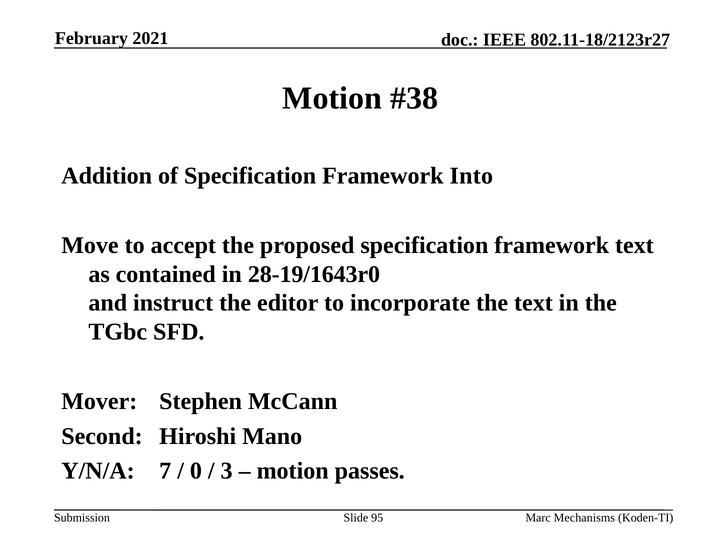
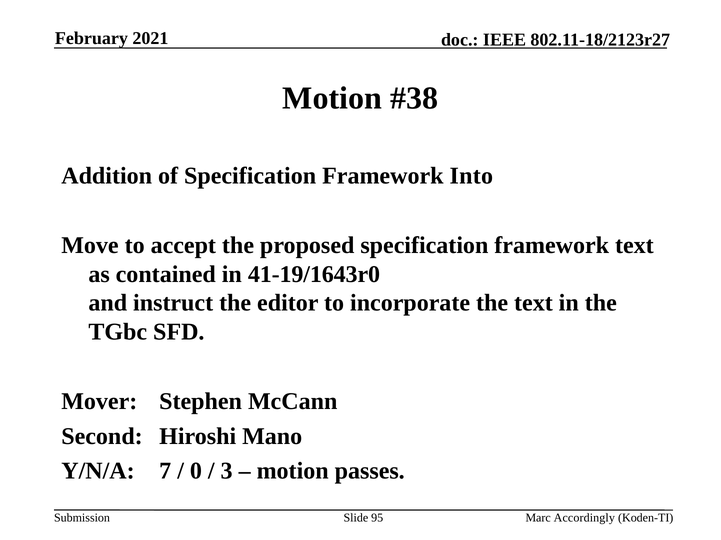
28-19/1643r0: 28-19/1643r0 -> 41-19/1643r0 (314, 275)
Mechanisms: Mechanisms -> Accordingly (584, 519)
